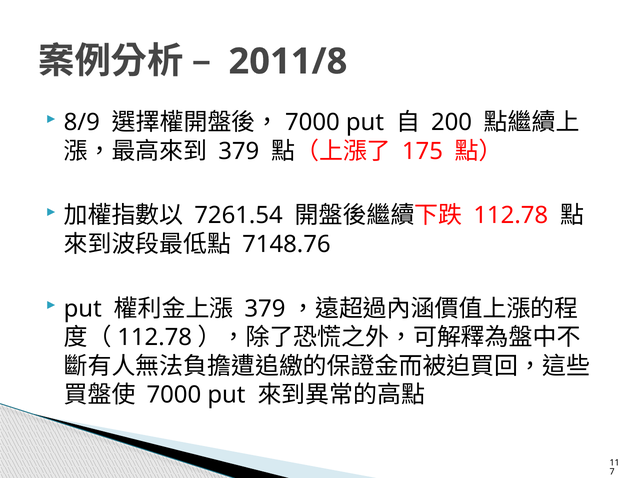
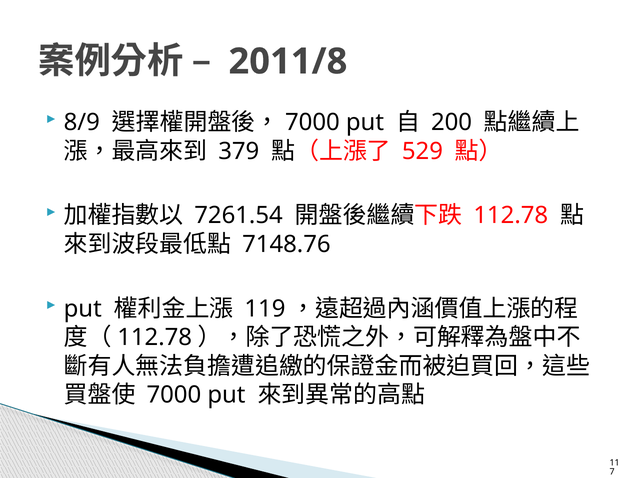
175: 175 -> 529 (422, 151)
379: 379 -> 119 (265, 309)
